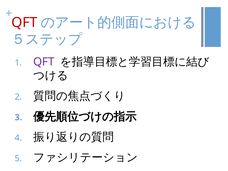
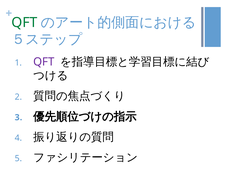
QFT colour: red -> green (24, 23)
